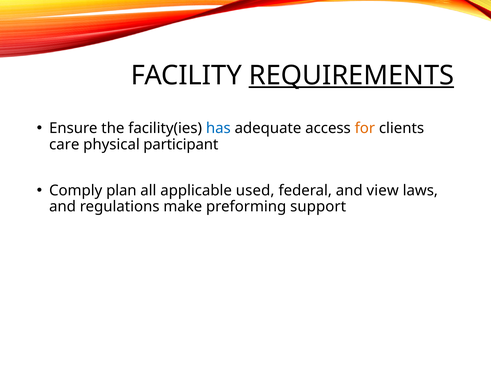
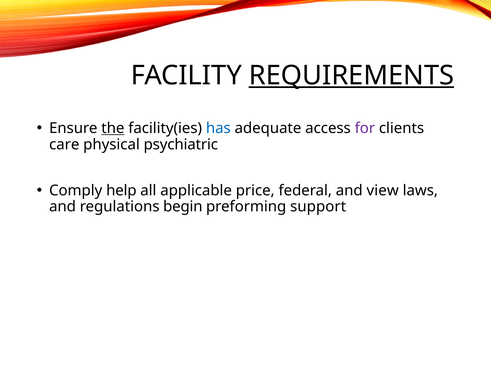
the underline: none -> present (113, 128)
for colour: orange -> purple (365, 128)
participant: participant -> psychiatric (181, 144)
plan: plan -> help (121, 191)
used: used -> price (255, 191)
make: make -> begin (183, 207)
